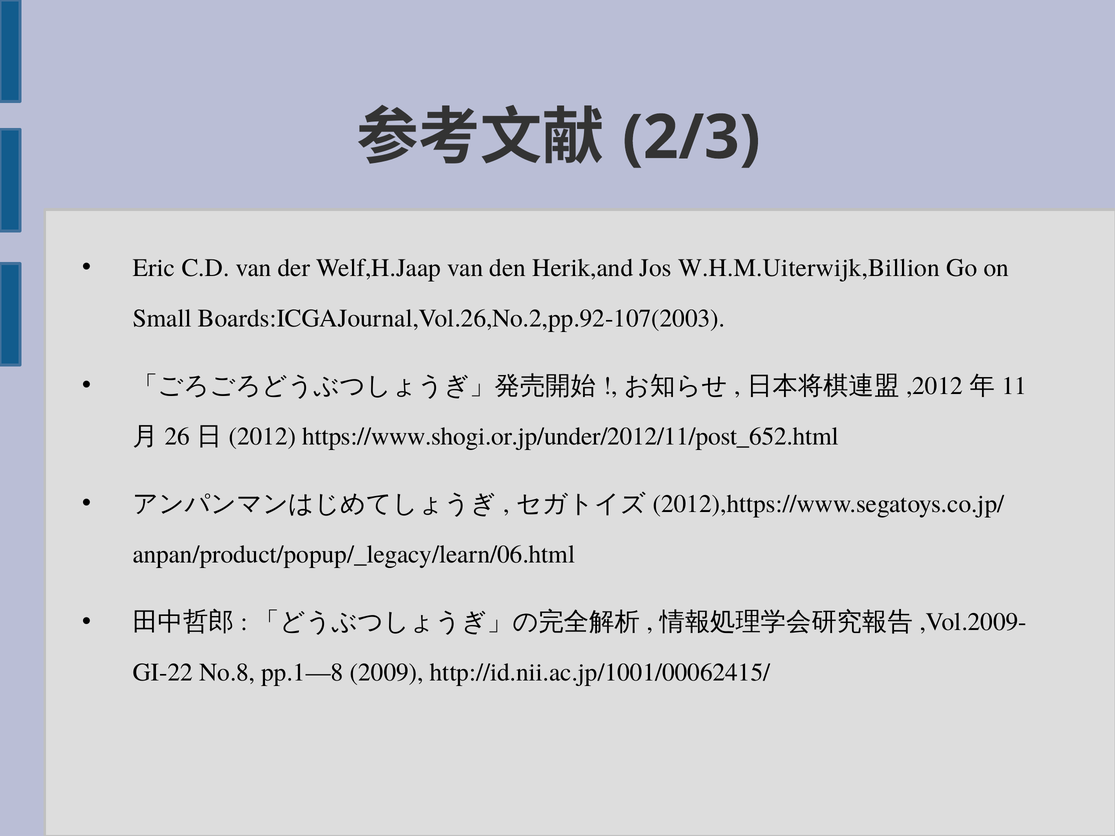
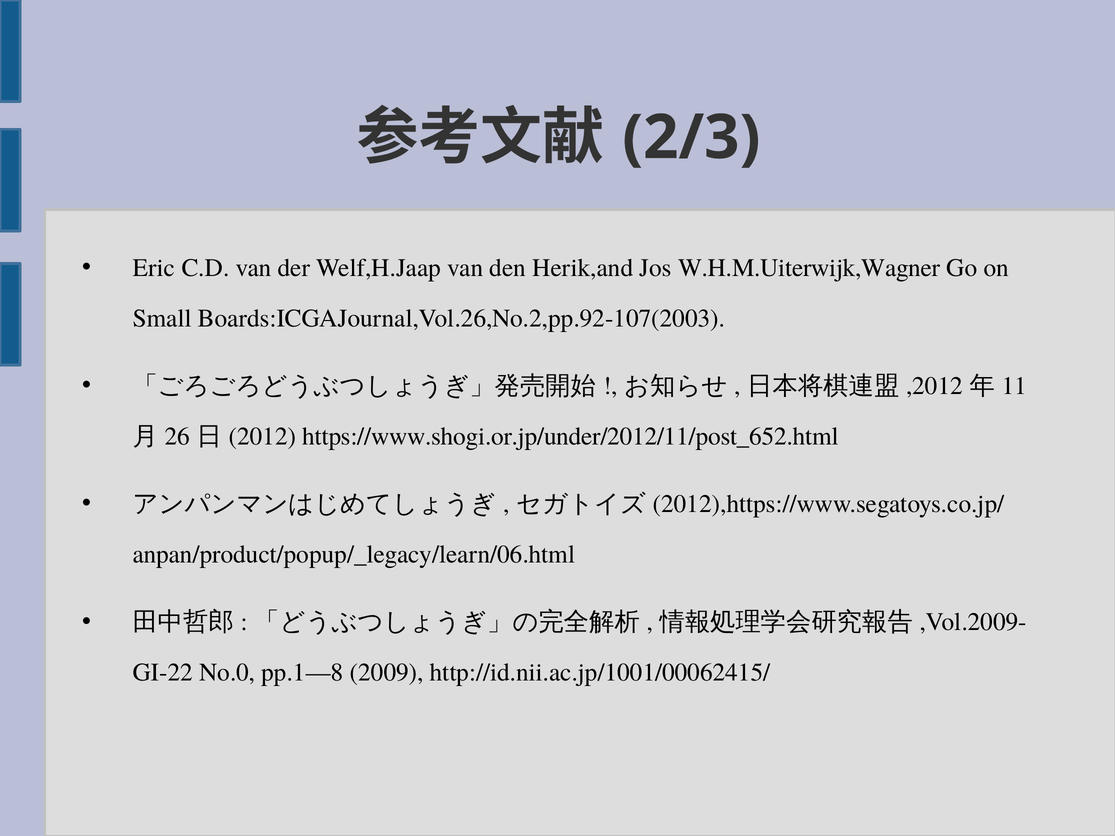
W.H.M.Uiterwijk,Billion: W.H.M.Uiterwijk,Billion -> W.H.M.Uiterwijk,Wagner (809, 268)
No.8: No.8 -> No.0 (227, 673)
